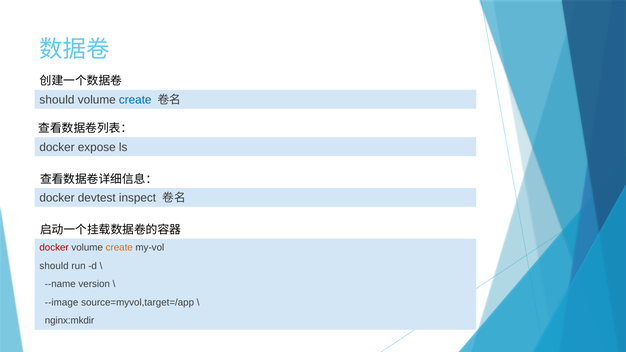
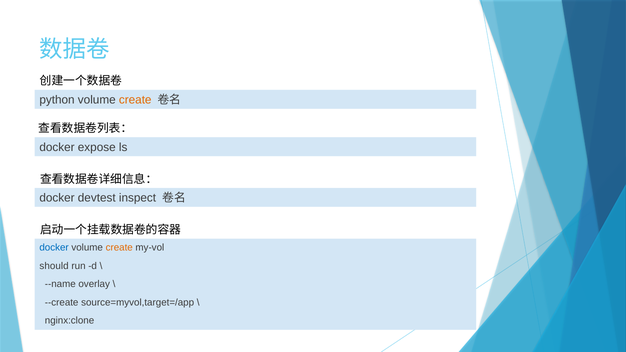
should: should -> python (57, 100)
create colour: blue -> orange (135, 100)
docker colour: red -> blue (54, 248)
version: version -> overlay (94, 284)
--image: --image -> --create (62, 302)
nginx:mkdir: nginx:mkdir -> nginx:clone (70, 321)
